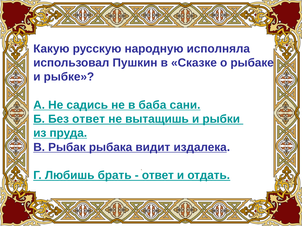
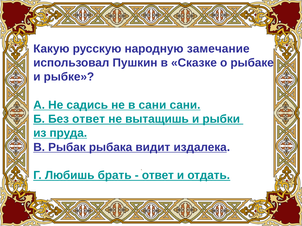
исполняла: исполняла -> замечание (218, 49)
в баба: баба -> сани (152, 105)
